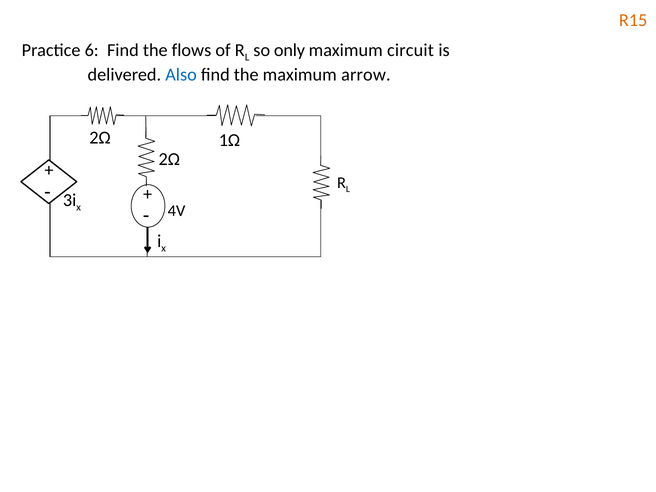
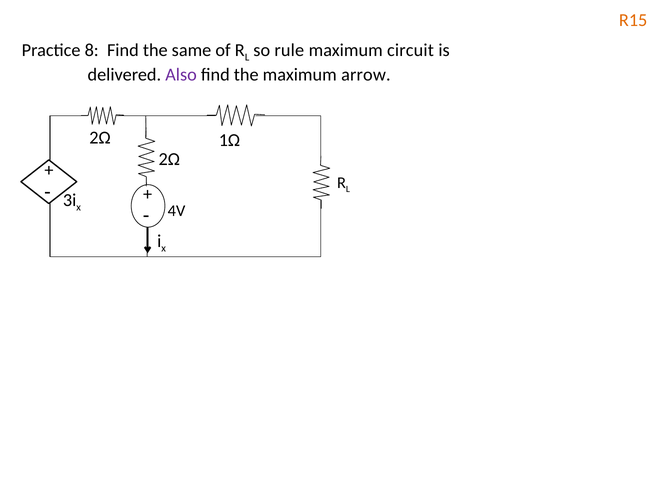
6: 6 -> 8 (92, 50)
flows: flows -> same (192, 50)
only: only -> rule (289, 50)
Also colour: blue -> purple (181, 75)
